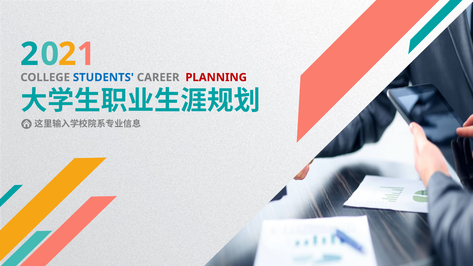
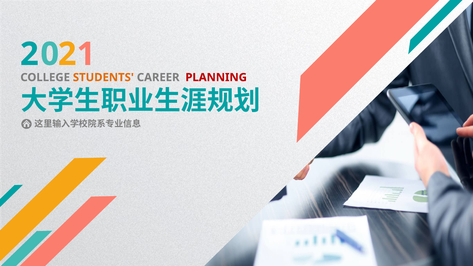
STUDENTS colour: blue -> orange (103, 77)
